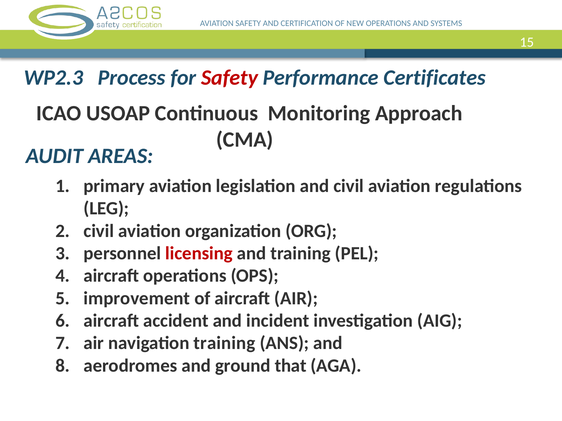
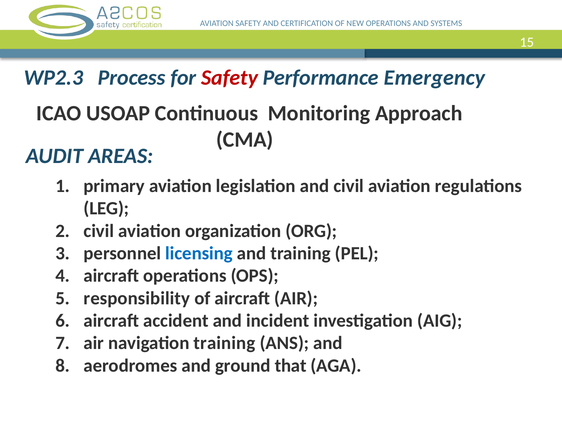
Certificates: Certificates -> Emergency (435, 78)
licensing colour: red -> blue (199, 254)
improvement: improvement -> responsibility (137, 299)
